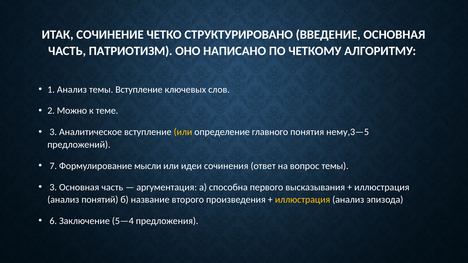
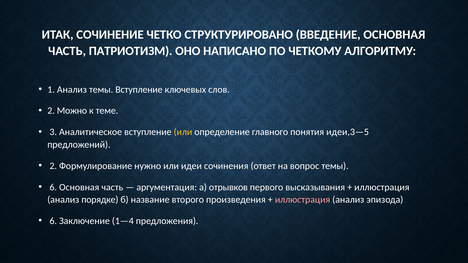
нему,3—5: нему,3—5 -> идеи,3—5 (348, 132)
7: 7 -> 2 (53, 166)
мысли: мысли -> нужно (148, 166)
3: 3 -> 6 (53, 187)
способна: способна -> отрывков (228, 187)
понятий: понятий -> порядке (100, 200)
иллюстрация colour: yellow -> pink (303, 200)
5—4: 5—4 -> 1—4 (123, 221)
